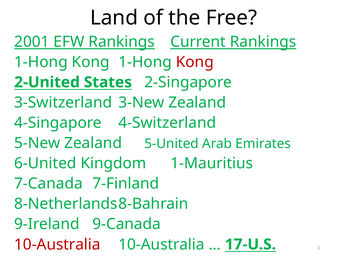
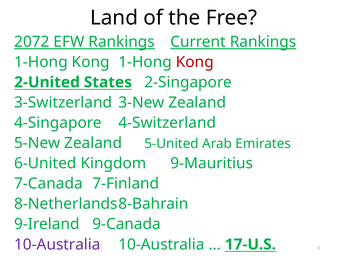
2001: 2001 -> 2072 (32, 42)
1-Mauritius: 1-Mauritius -> 9-Mauritius (212, 164)
10-Australia colour: red -> purple (57, 245)
